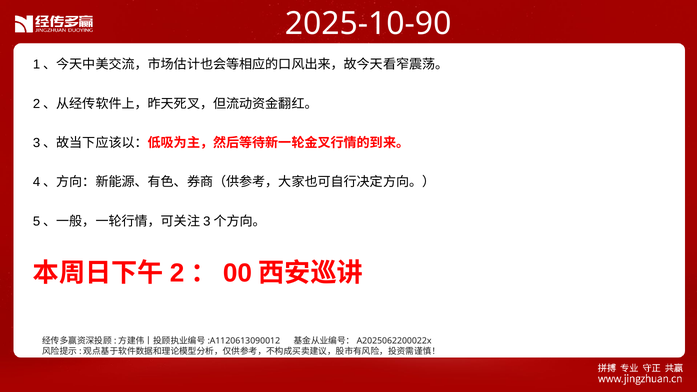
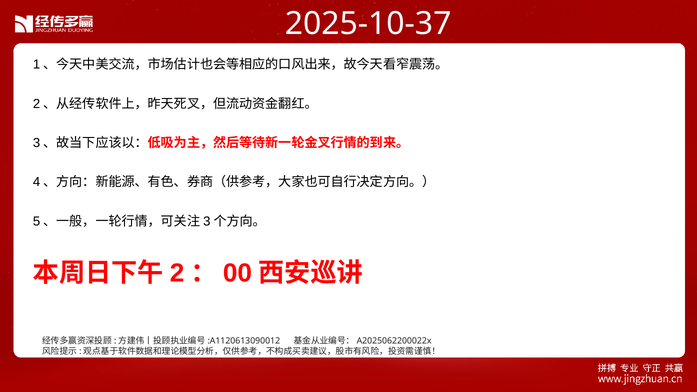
2025-10-90: 2025-10-90 -> 2025-10-37 (368, 24)
